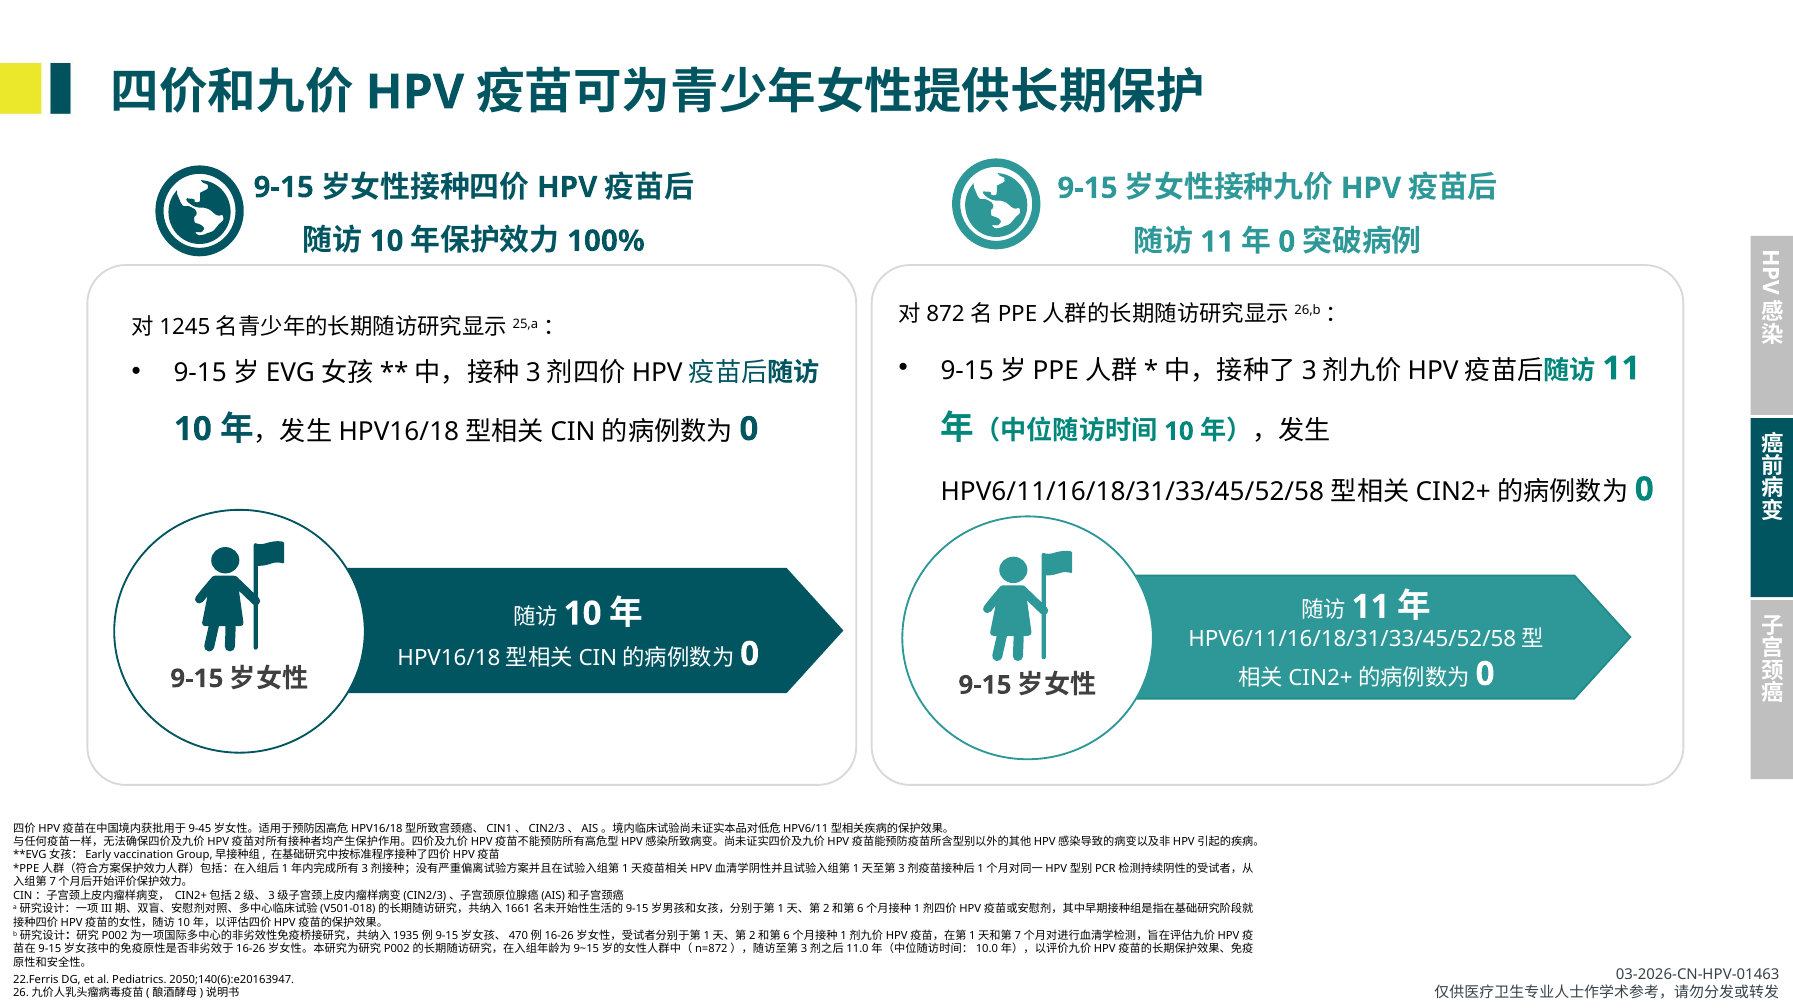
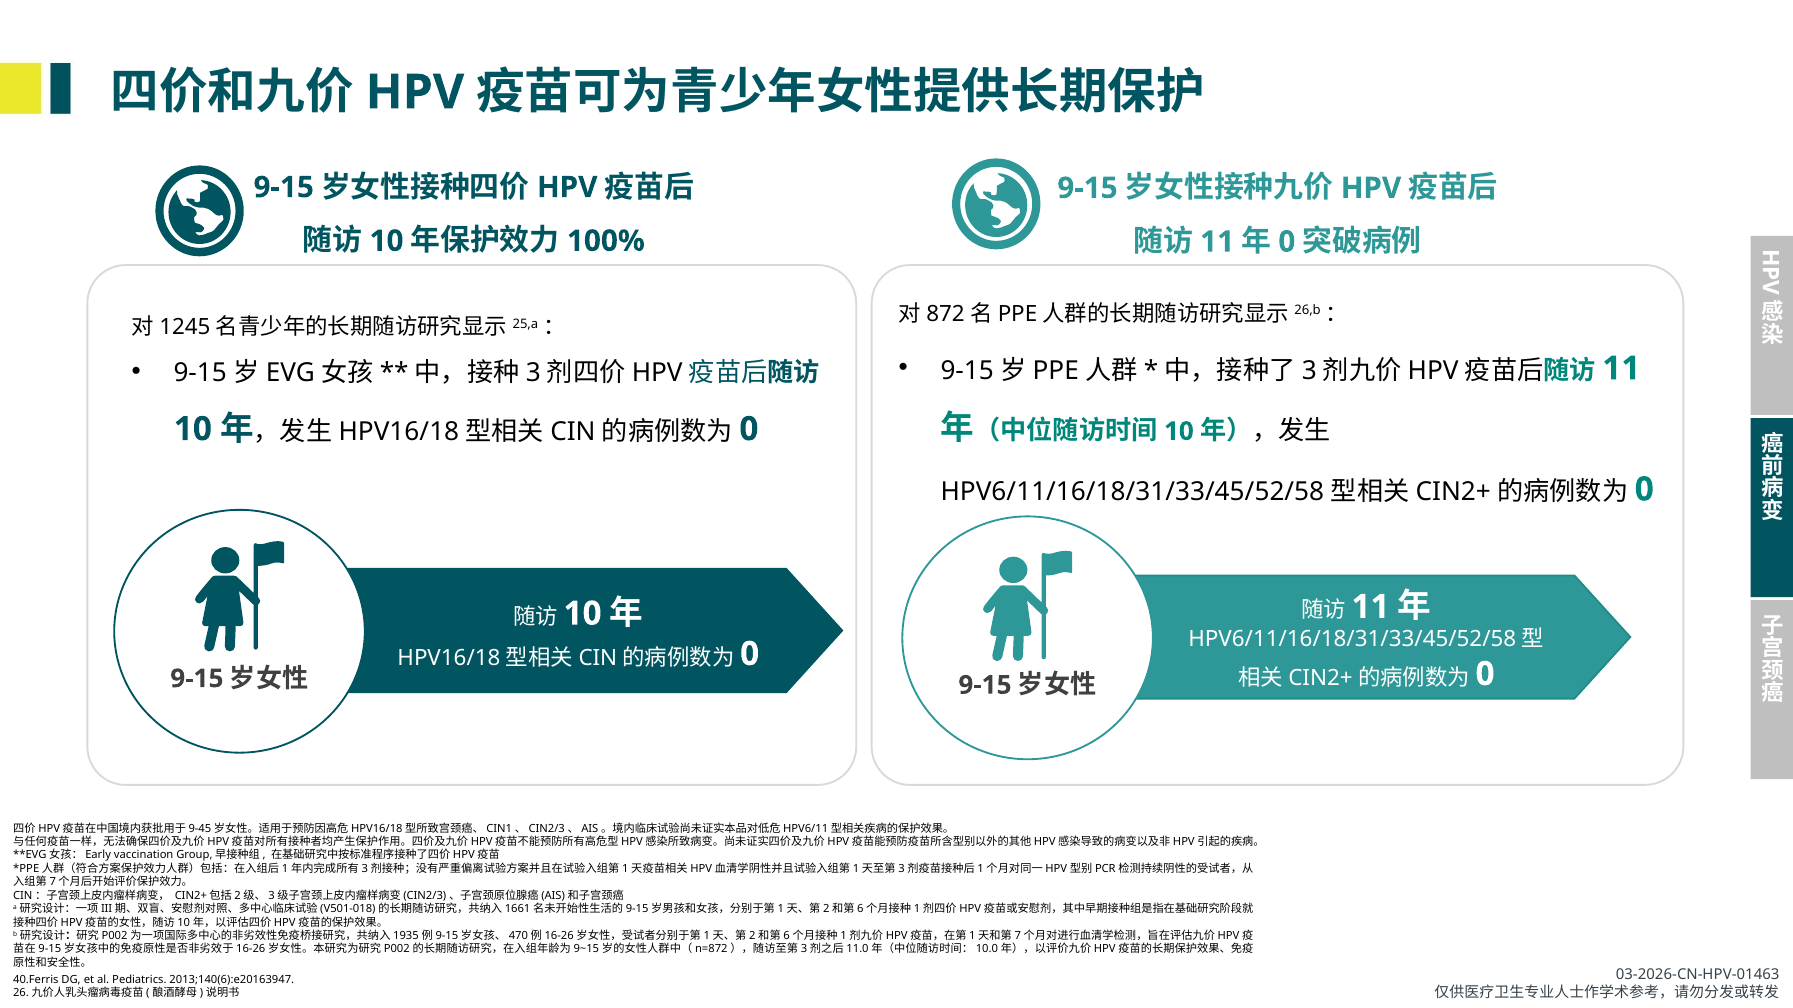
22.Ferris: 22.Ferris -> 40.Ferris (36, 980)
2050;140(6):e20163947: 2050;140(6):e20163947 -> 2013;140(6):e20163947 (232, 980)
